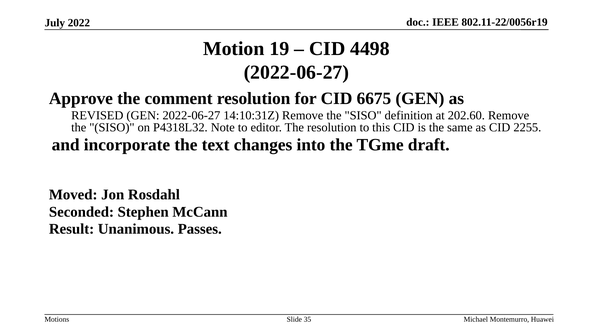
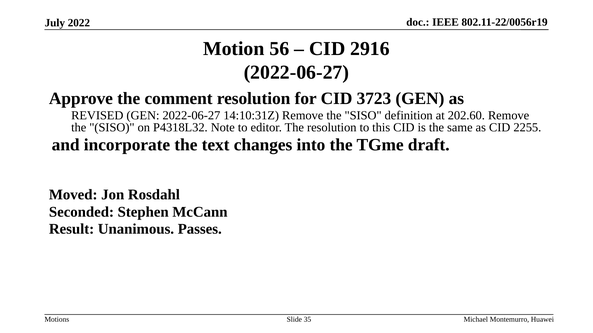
19: 19 -> 56 (279, 49)
4498: 4498 -> 2916 (370, 49)
6675: 6675 -> 3723 (374, 99)
